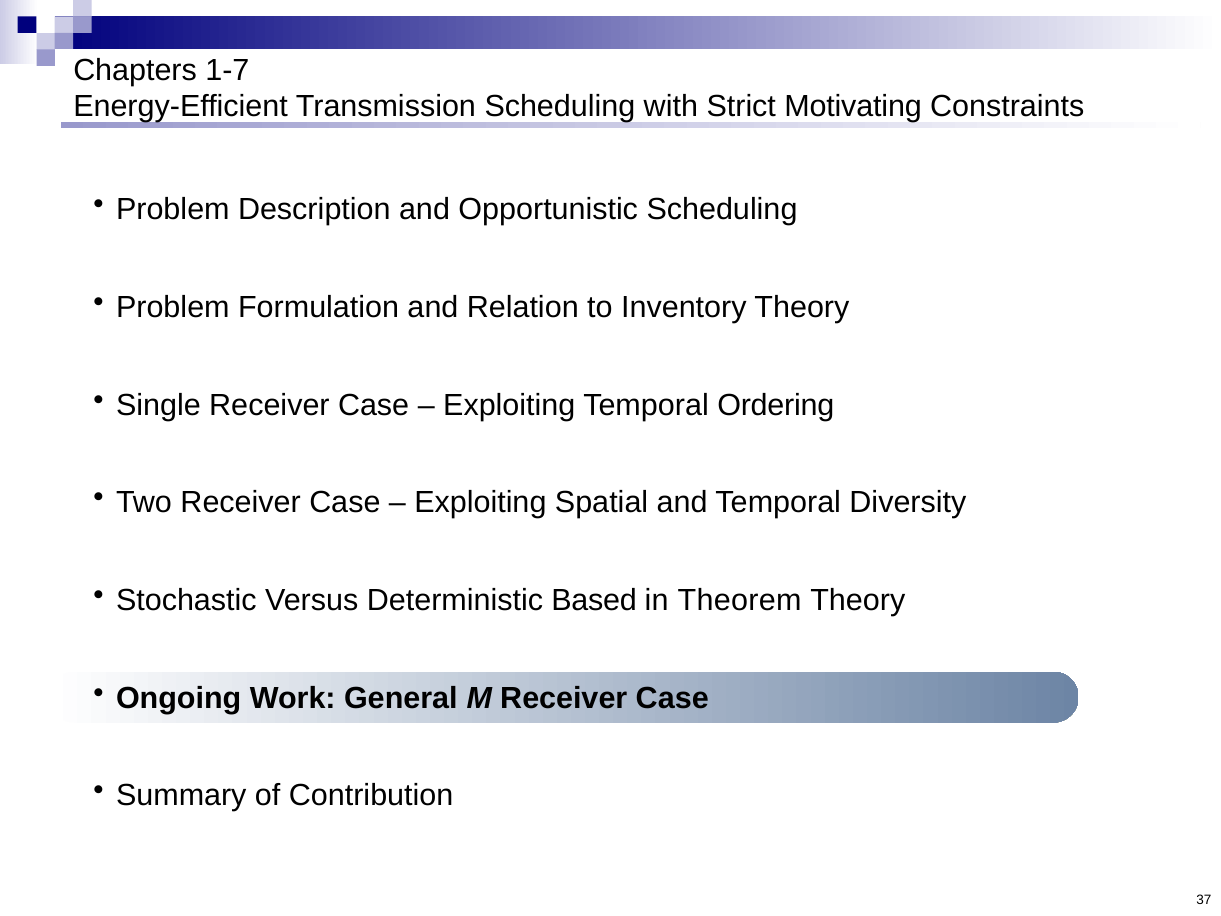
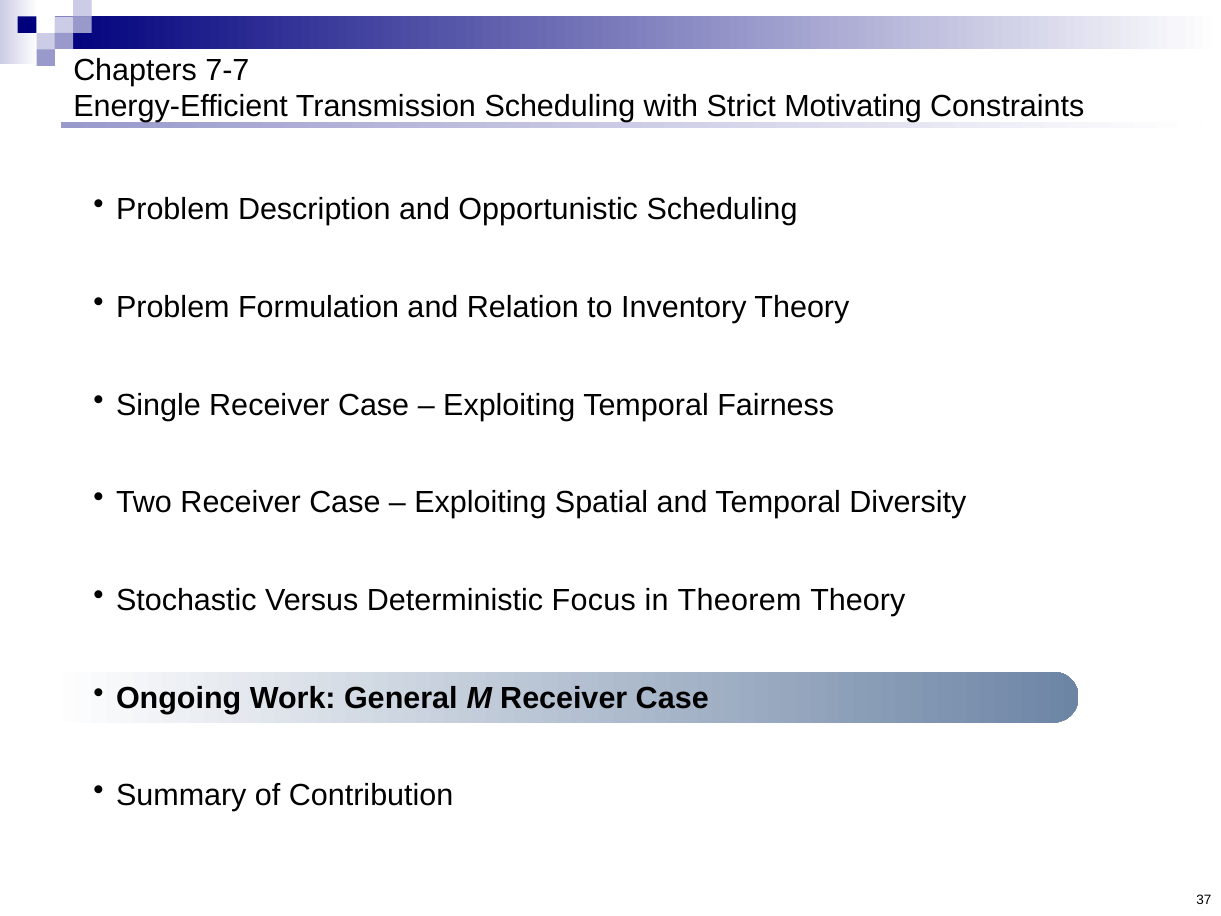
1-7: 1-7 -> 7-7 (227, 70)
Ordering: Ordering -> Fairness (776, 405)
Based: Based -> Focus (594, 600)
